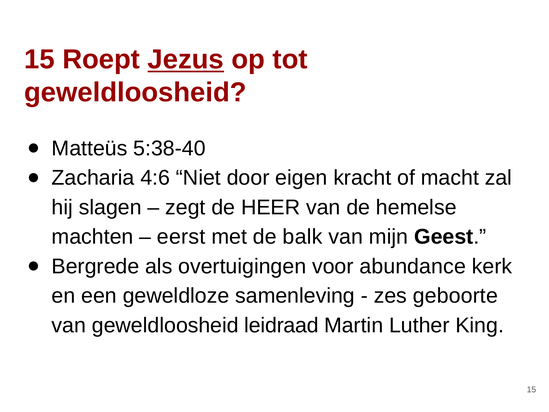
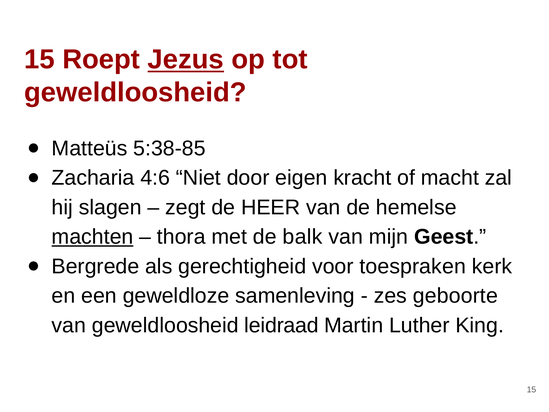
5:38-40: 5:38-40 -> 5:38-85 (169, 148)
machten underline: none -> present (93, 237)
eerst: eerst -> thora (181, 237)
overtuigingen: overtuigingen -> gerechtigheid (242, 266)
abundance: abundance -> toespraken (413, 266)
